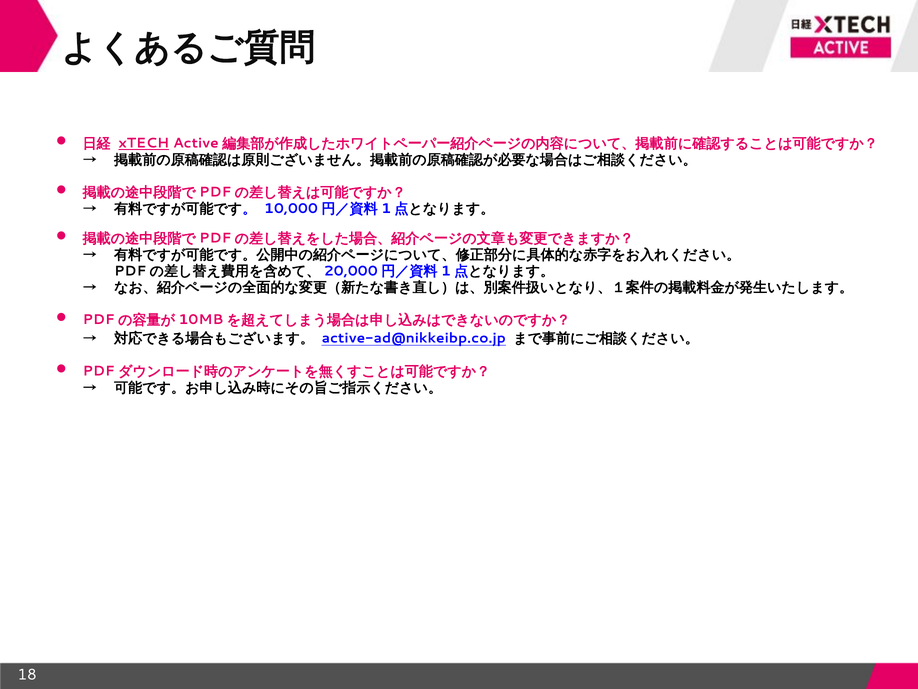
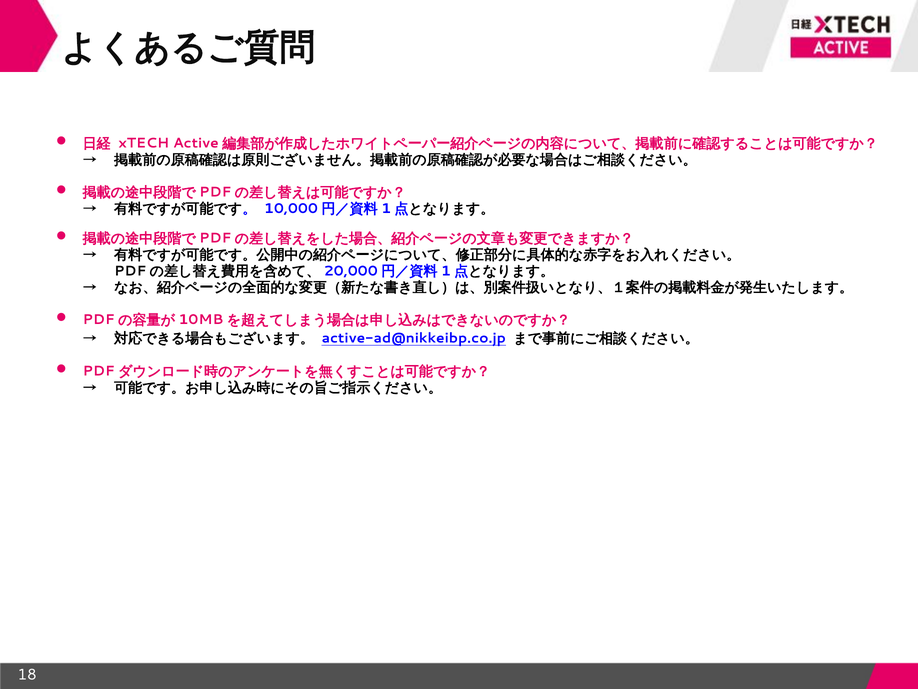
xTECH underline: present -> none (144, 143)
